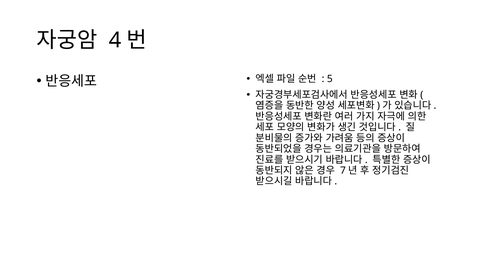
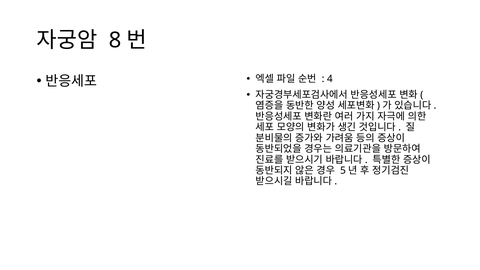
4: 4 -> 8 (115, 40)
5: 5 -> 4 (330, 79)
7: 7 -> 5 (343, 171)
